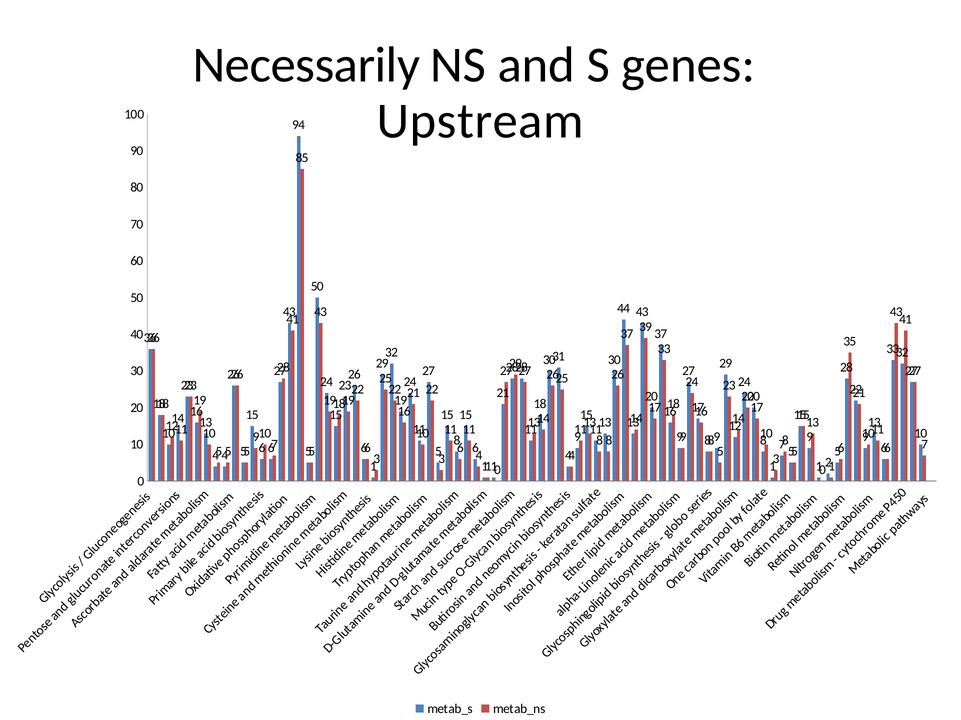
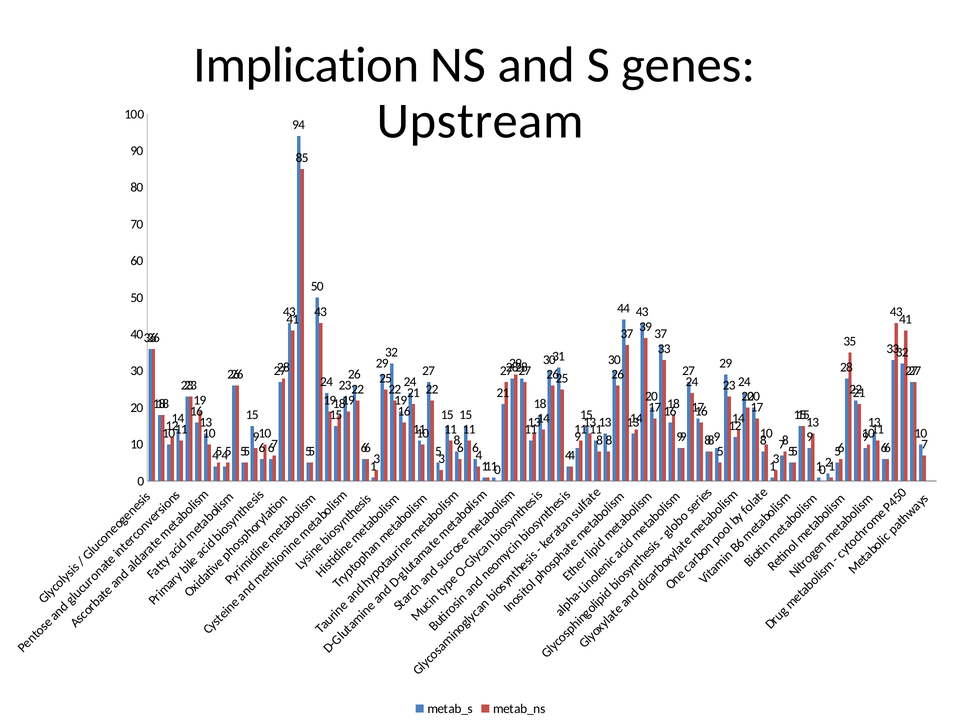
Necessarily: Necessarily -> Implication (306, 65)
